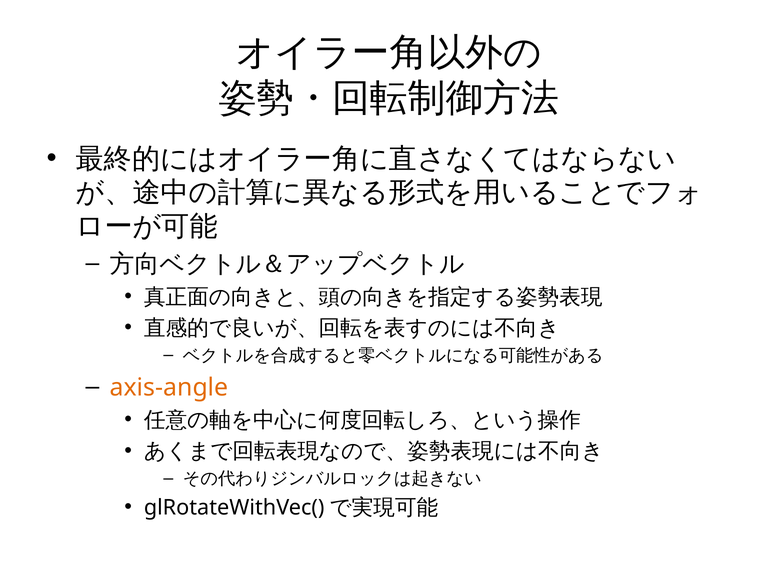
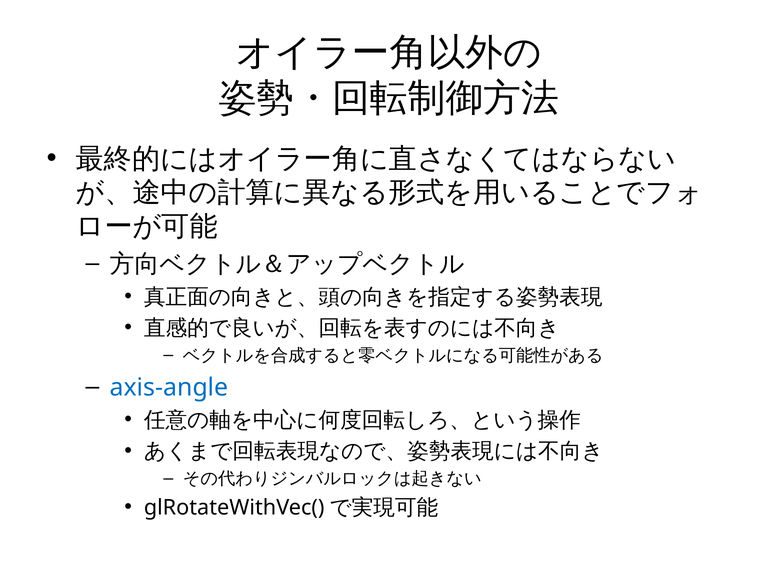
axis-angle colour: orange -> blue (169, 387)
